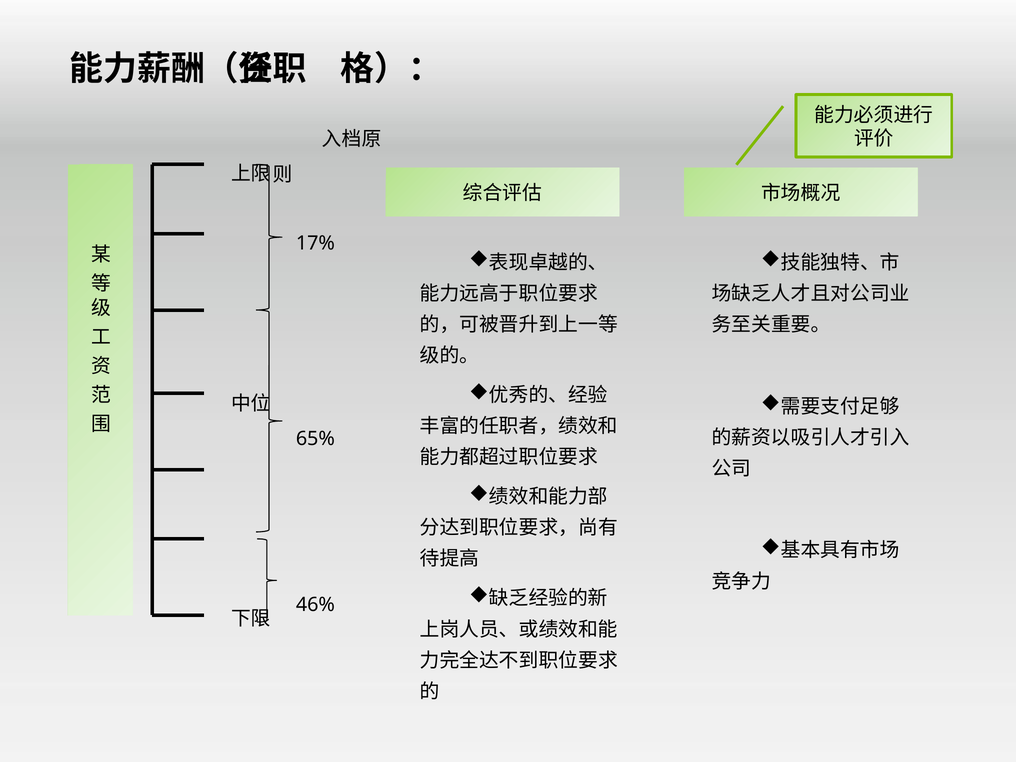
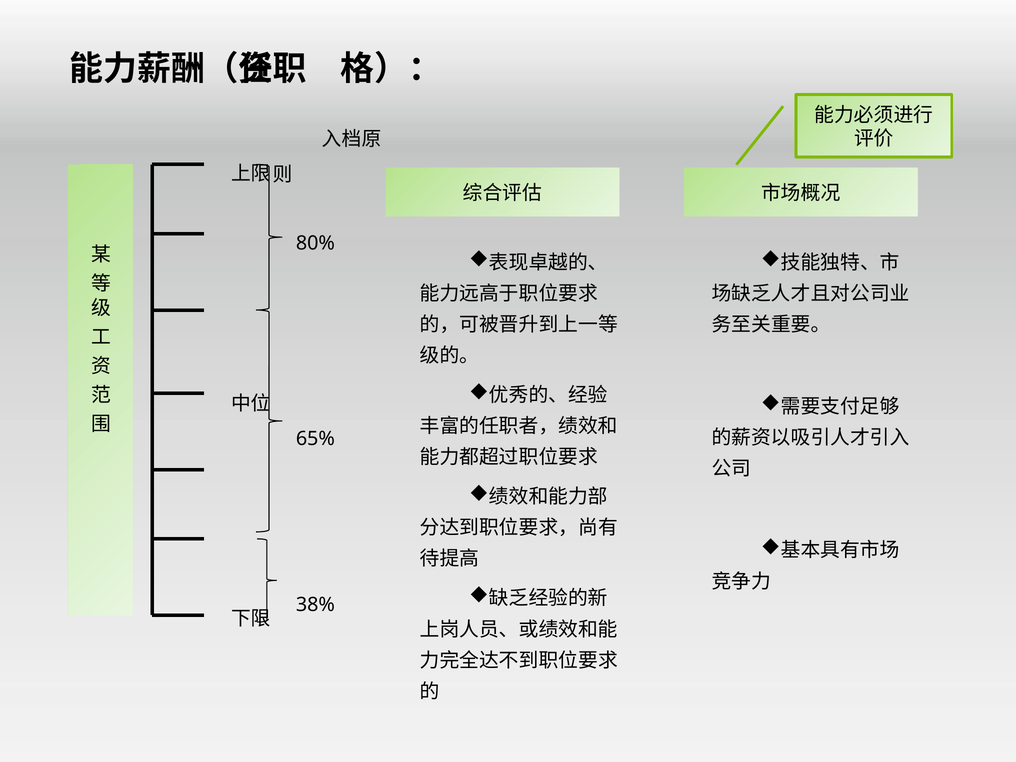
17%: 17% -> 80% (315, 243)
46%: 46% -> 38% (315, 605)
